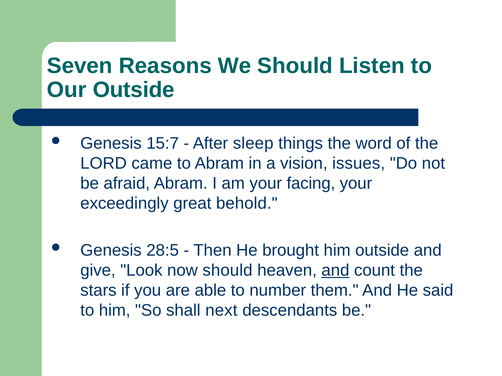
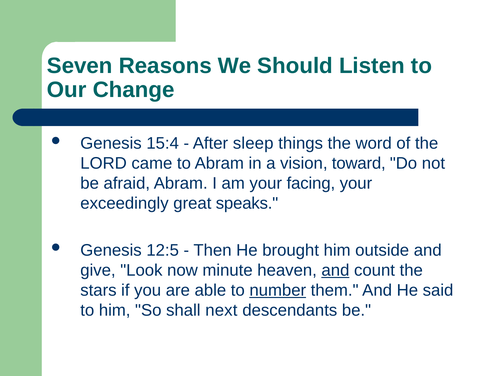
Our Outside: Outside -> Change (134, 90)
15:7: 15:7 -> 15:4 (163, 143)
issues: issues -> toward (359, 163)
behold: behold -> speaks (247, 204)
28:5: 28:5 -> 12:5 (163, 250)
now should: should -> minute (228, 271)
number underline: none -> present (278, 291)
